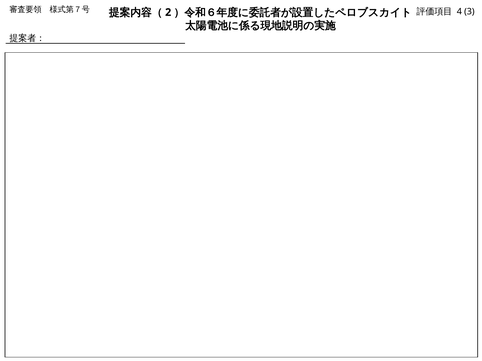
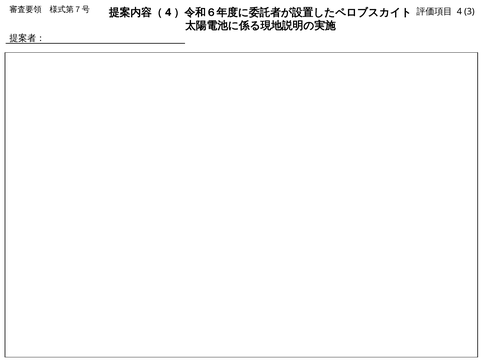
2: 2 -> 4 (168, 12)
